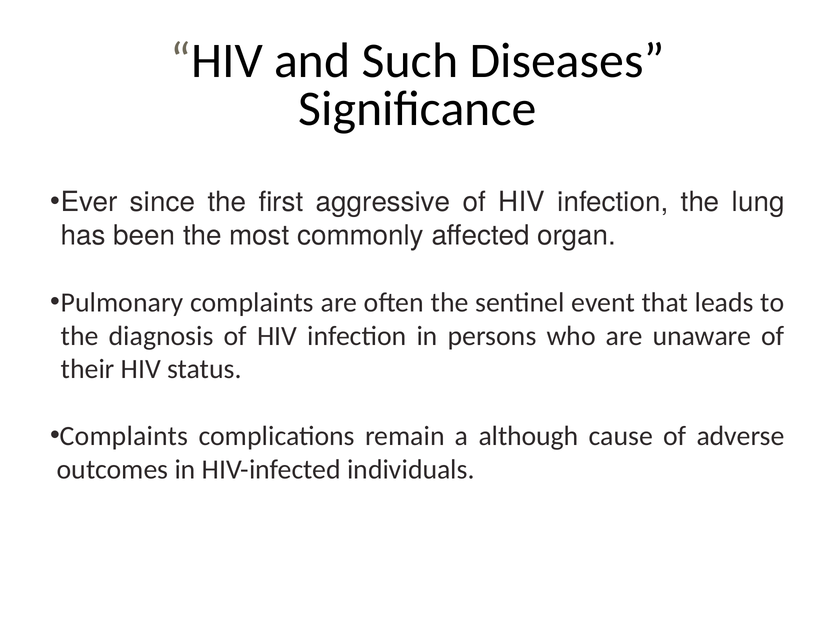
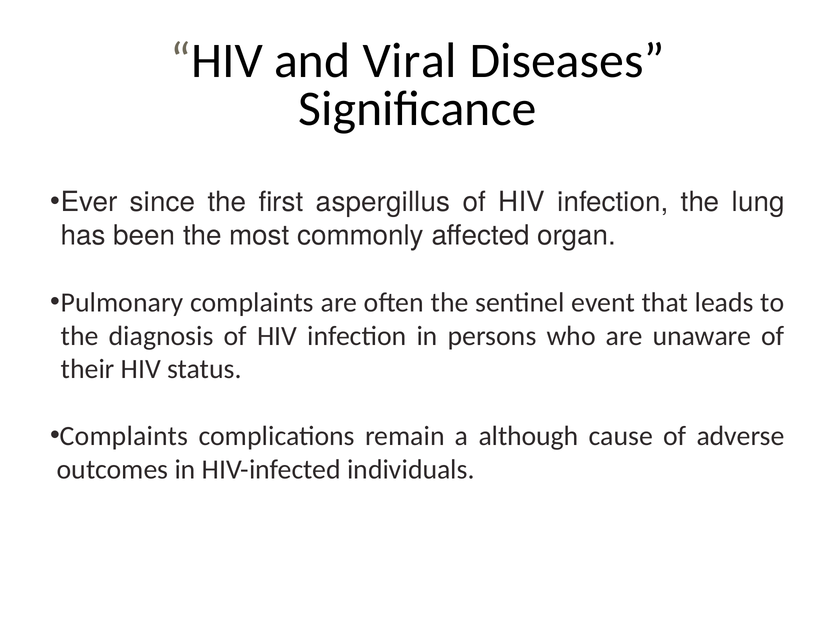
Such: Such -> Viral (410, 61)
aggressive: aggressive -> aspergillus (383, 202)
